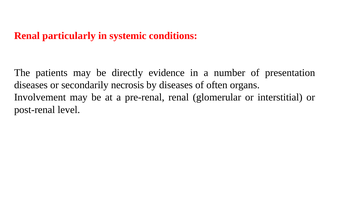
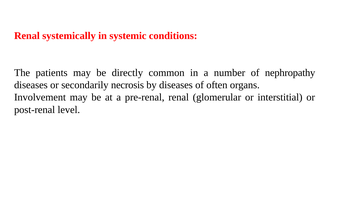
particularly: particularly -> systemically (69, 36)
evidence: evidence -> common (167, 73)
presentation: presentation -> nephropathy (290, 73)
